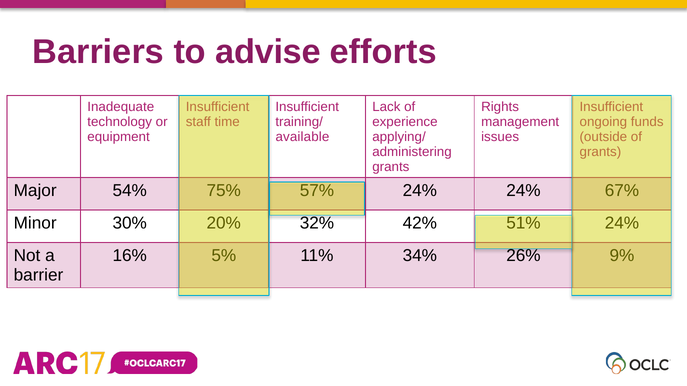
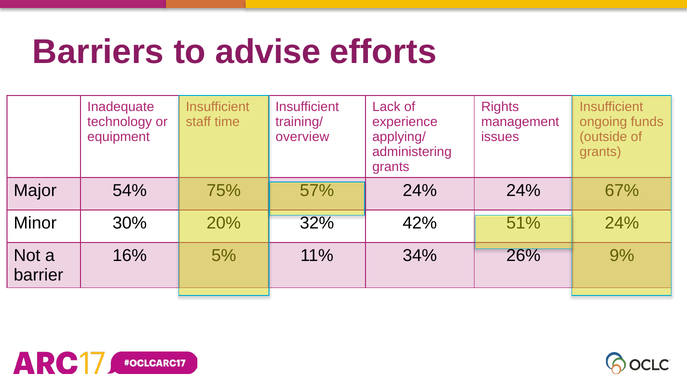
available: available -> overview (302, 137)
